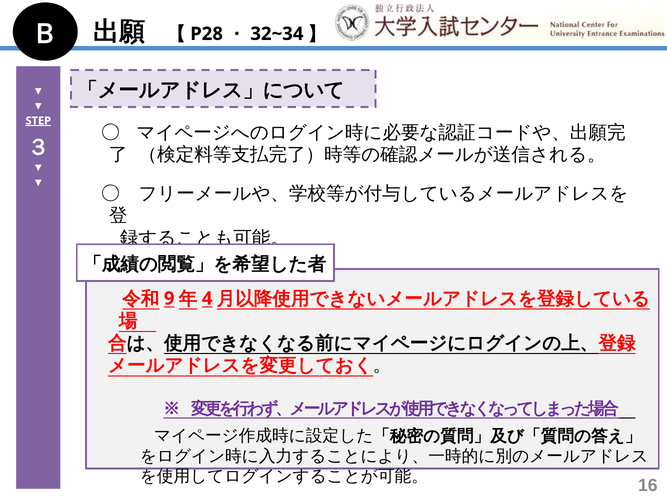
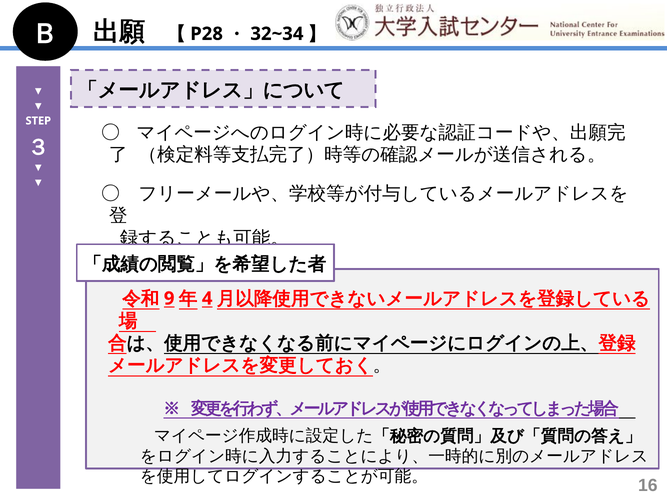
STEP underline: present -> none (38, 121)
